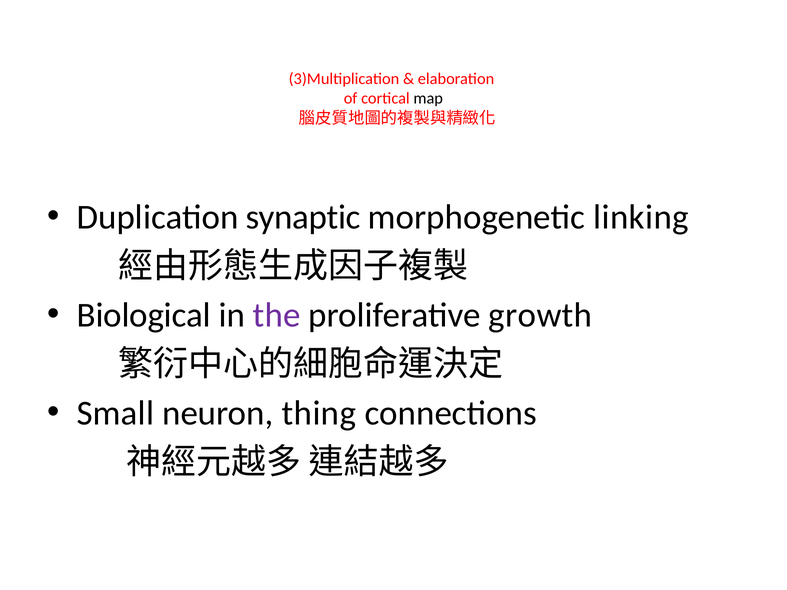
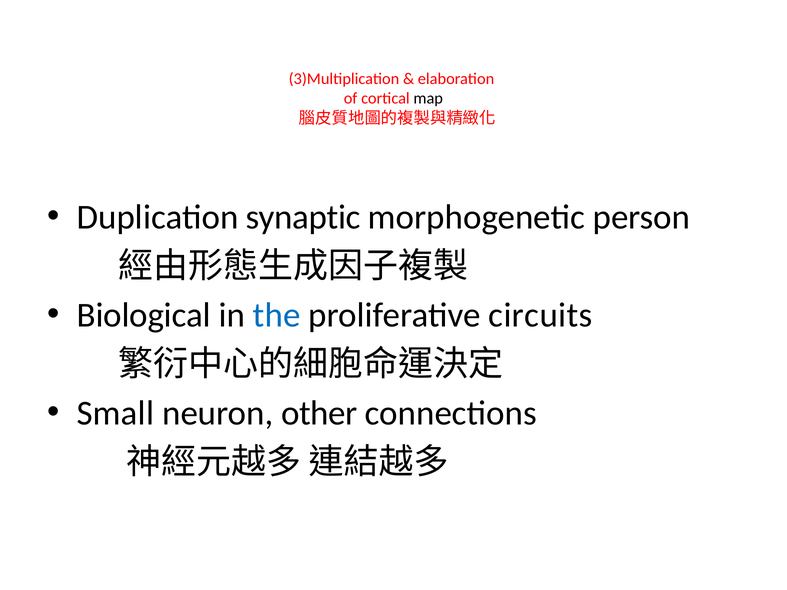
linking: linking -> person (641, 217)
the colour: purple -> blue (277, 315)
growth: growth -> circuits (540, 315)
thing: thing -> other (319, 413)
